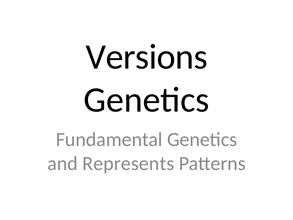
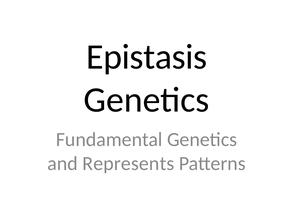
Versions: Versions -> Epistasis (147, 57)
